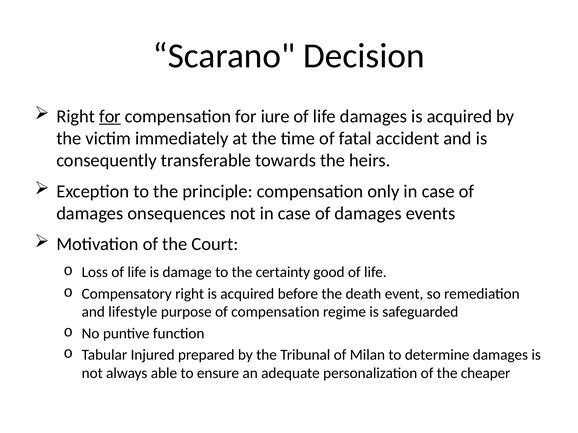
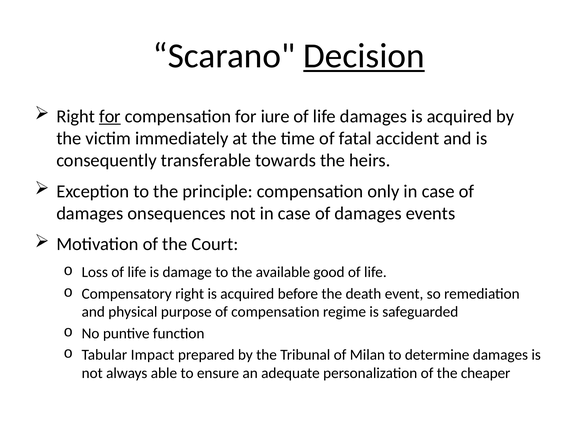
Decision underline: none -> present (364, 56)
certainty: certainty -> available (283, 272)
lifestyle: lifestyle -> physical (133, 312)
Injured: Injured -> Impact (153, 355)
